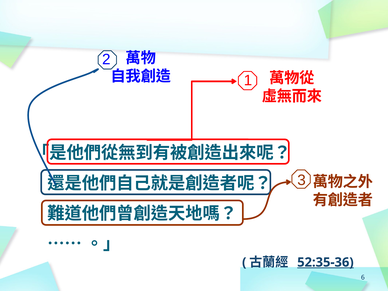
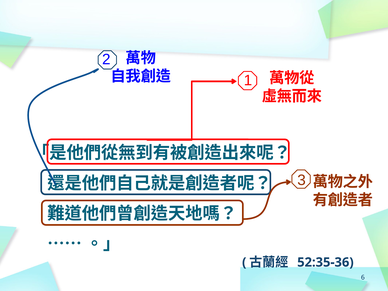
52:35-36 underline: present -> none (325, 262)
